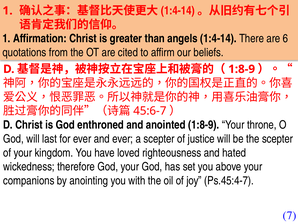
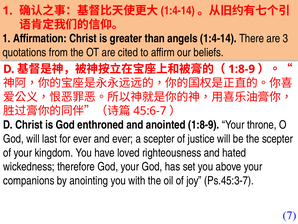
6: 6 -> 3 (285, 38)
Ps.45:4-7: Ps.45:4-7 -> Ps.45:3-7 (229, 180)
